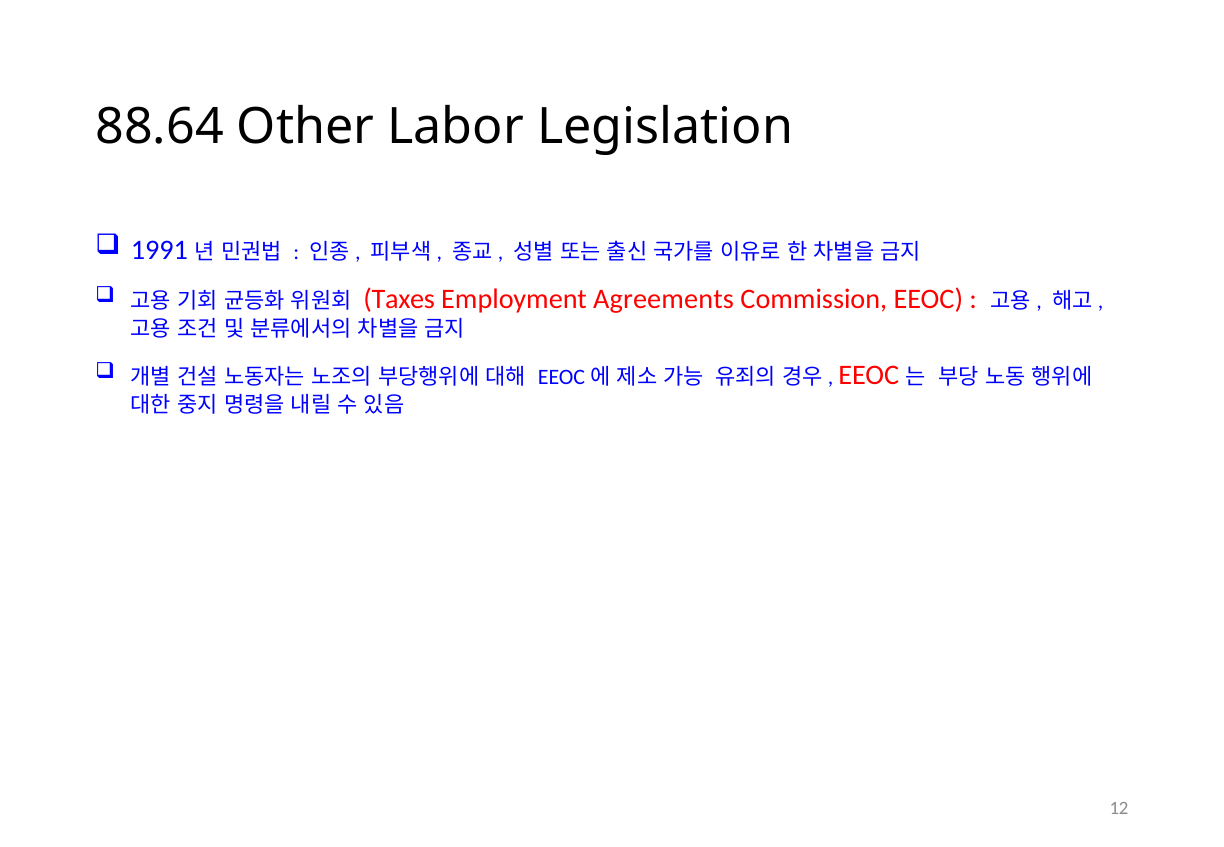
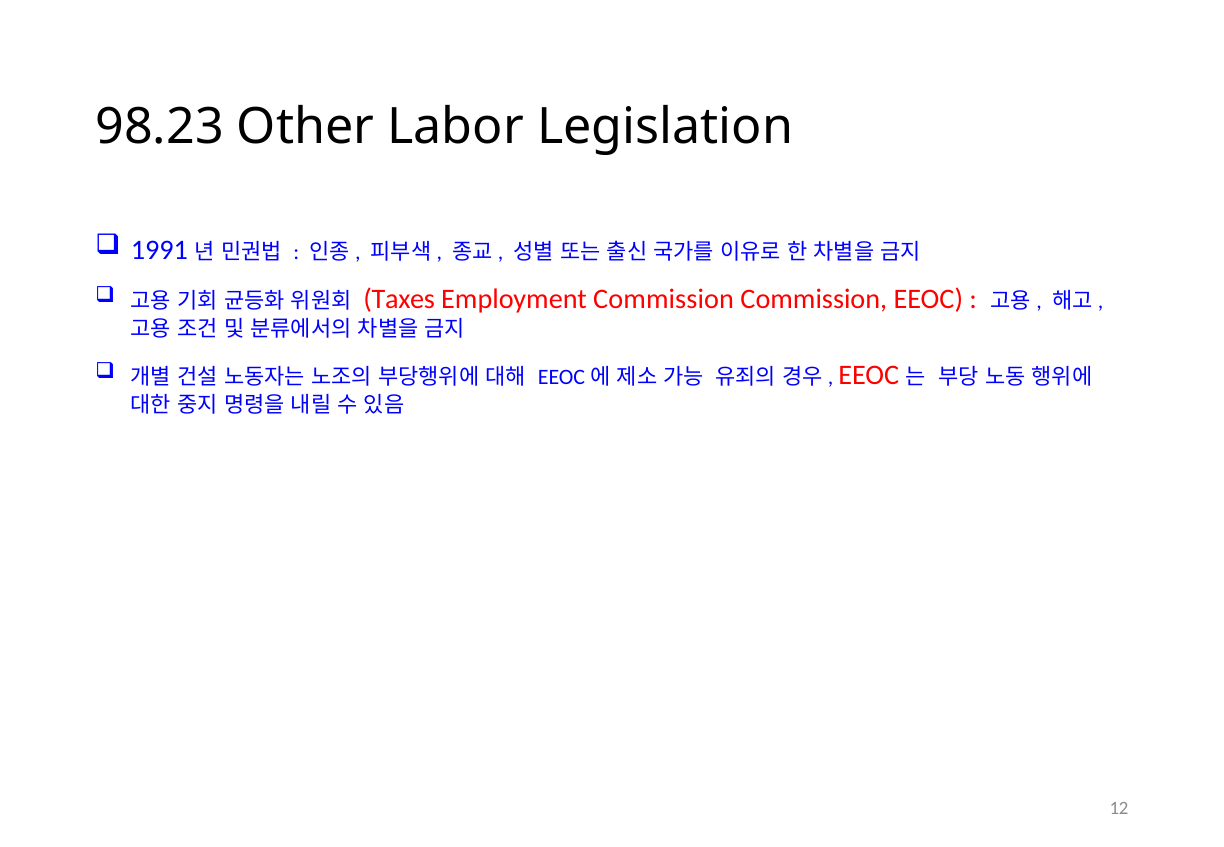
88.64: 88.64 -> 98.23 (160, 127)
Employment Agreements: Agreements -> Commission (664, 300)
